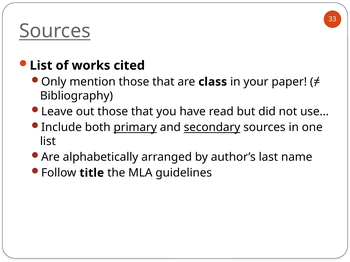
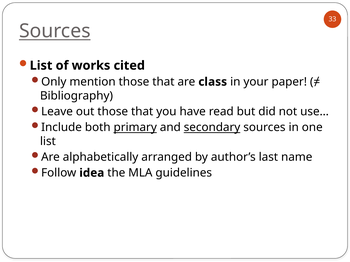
title: title -> idea (92, 173)
